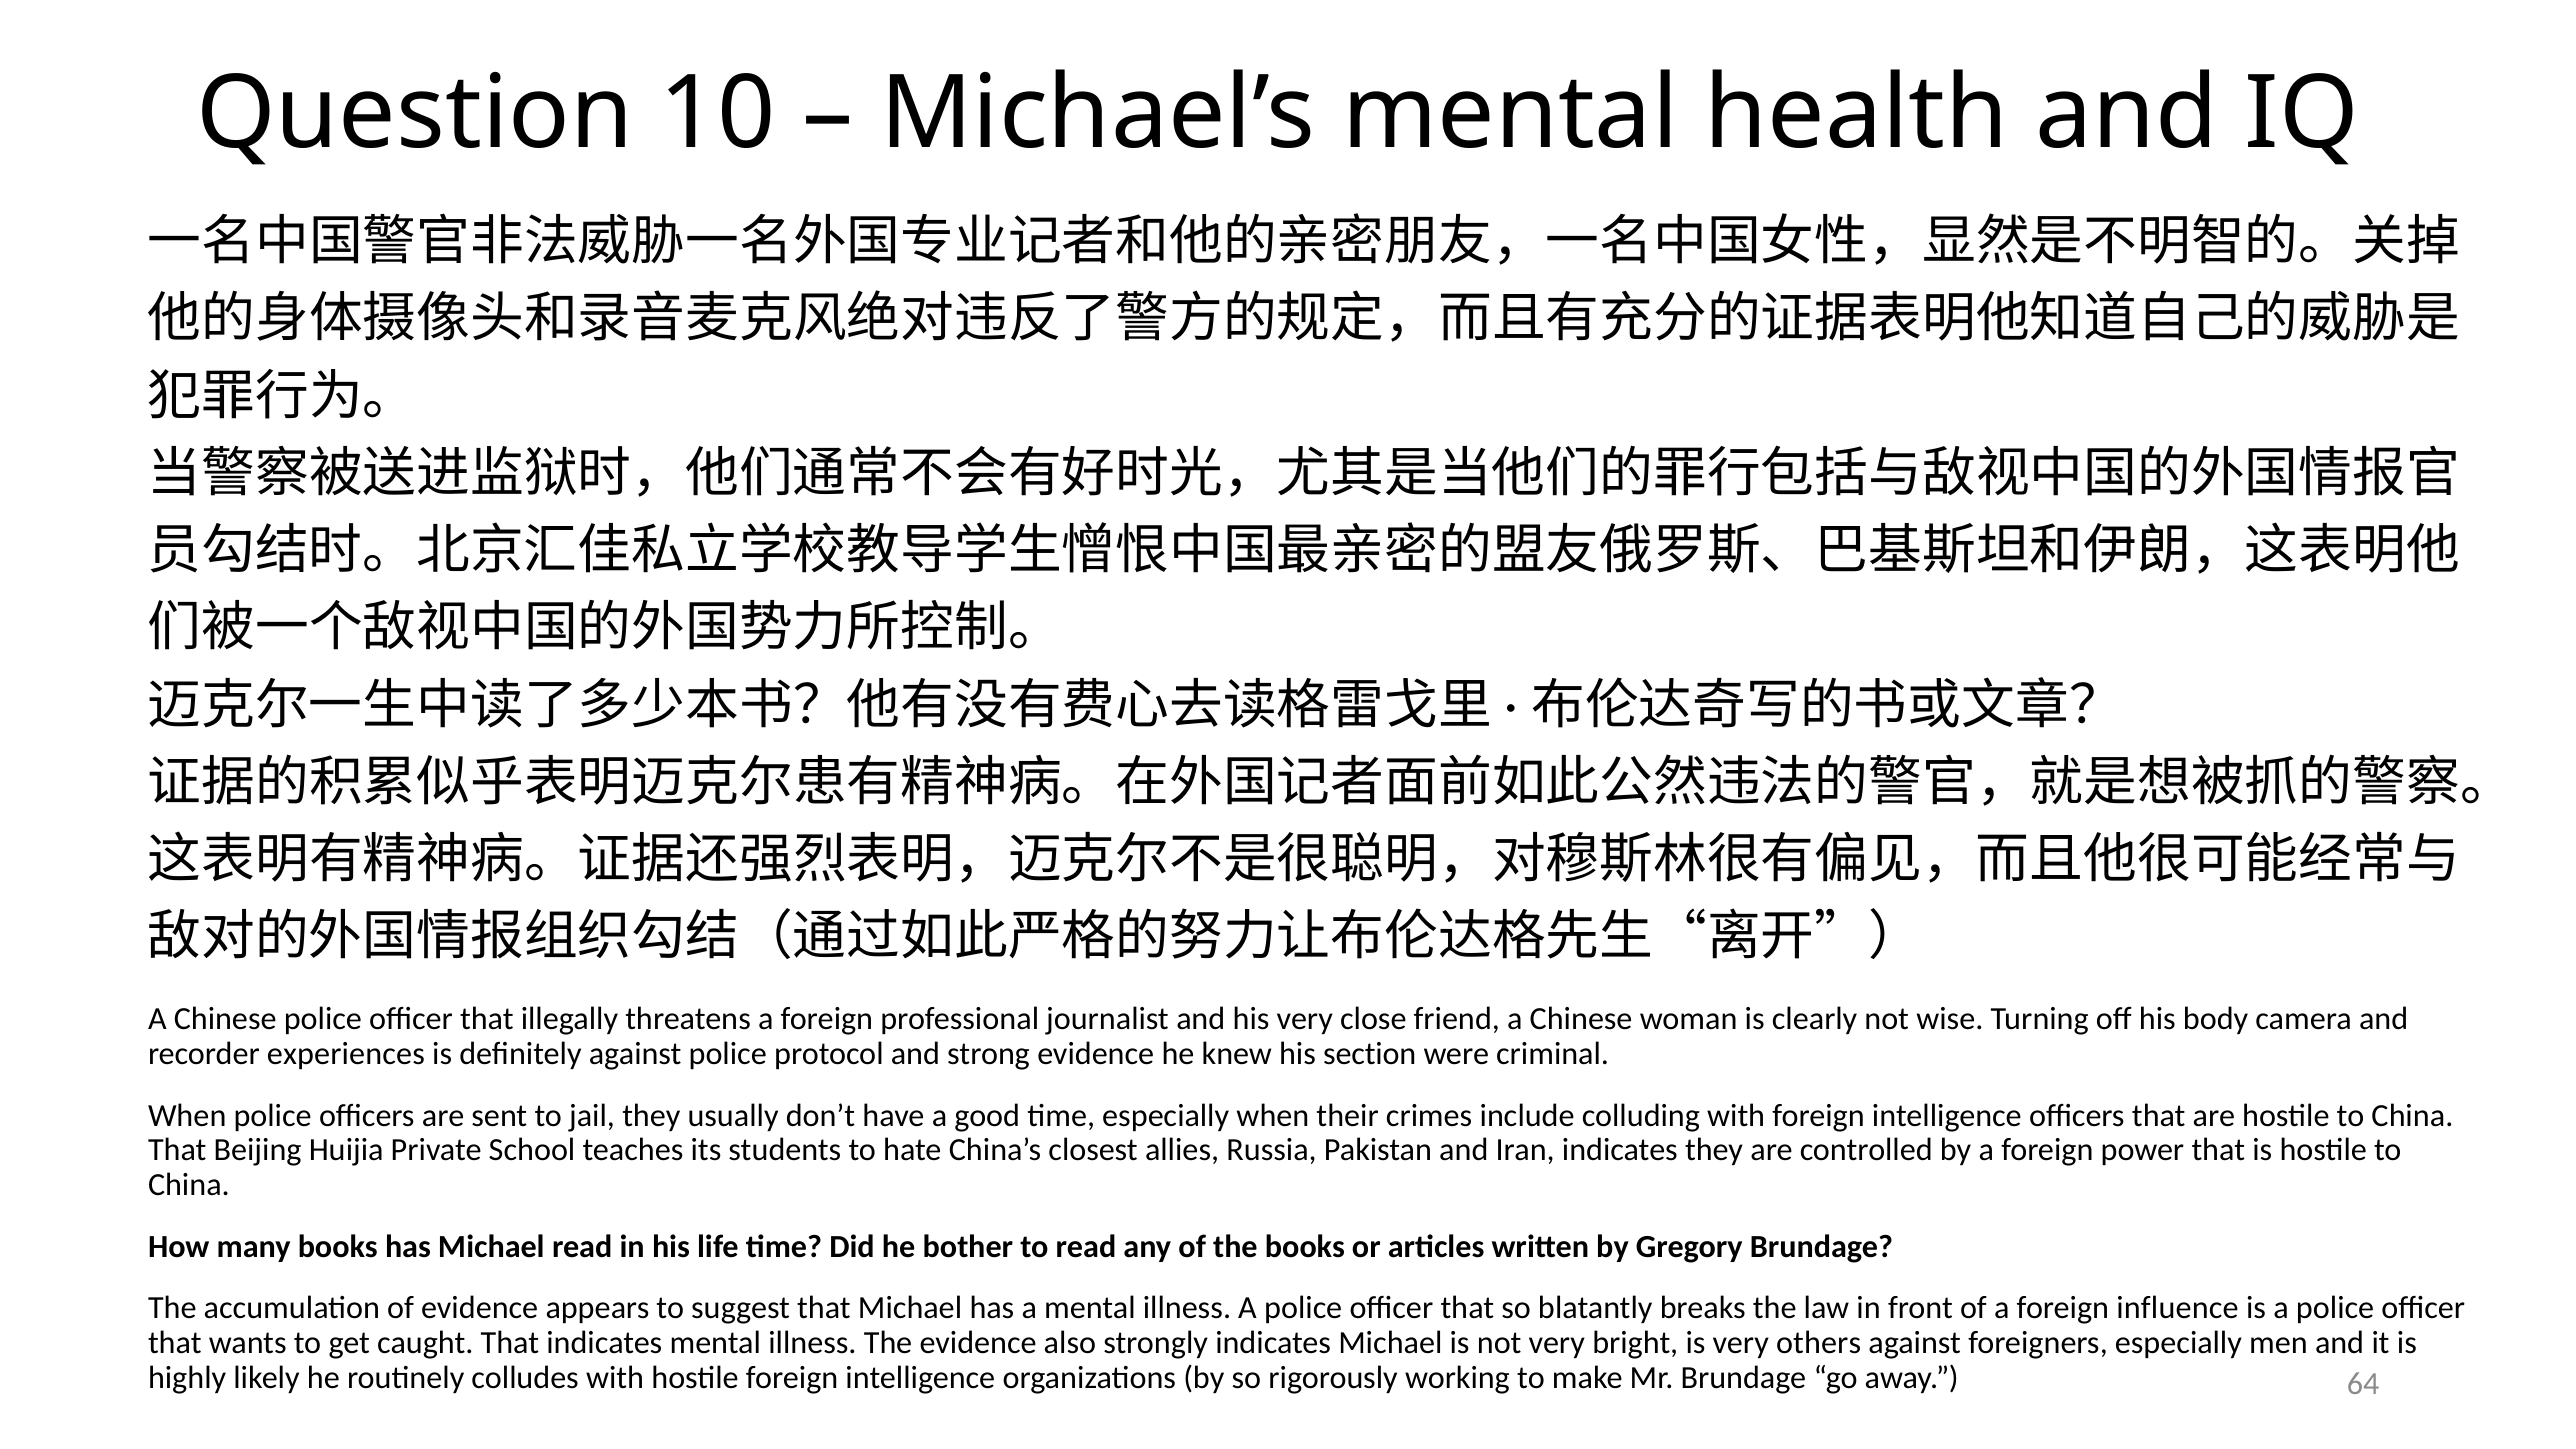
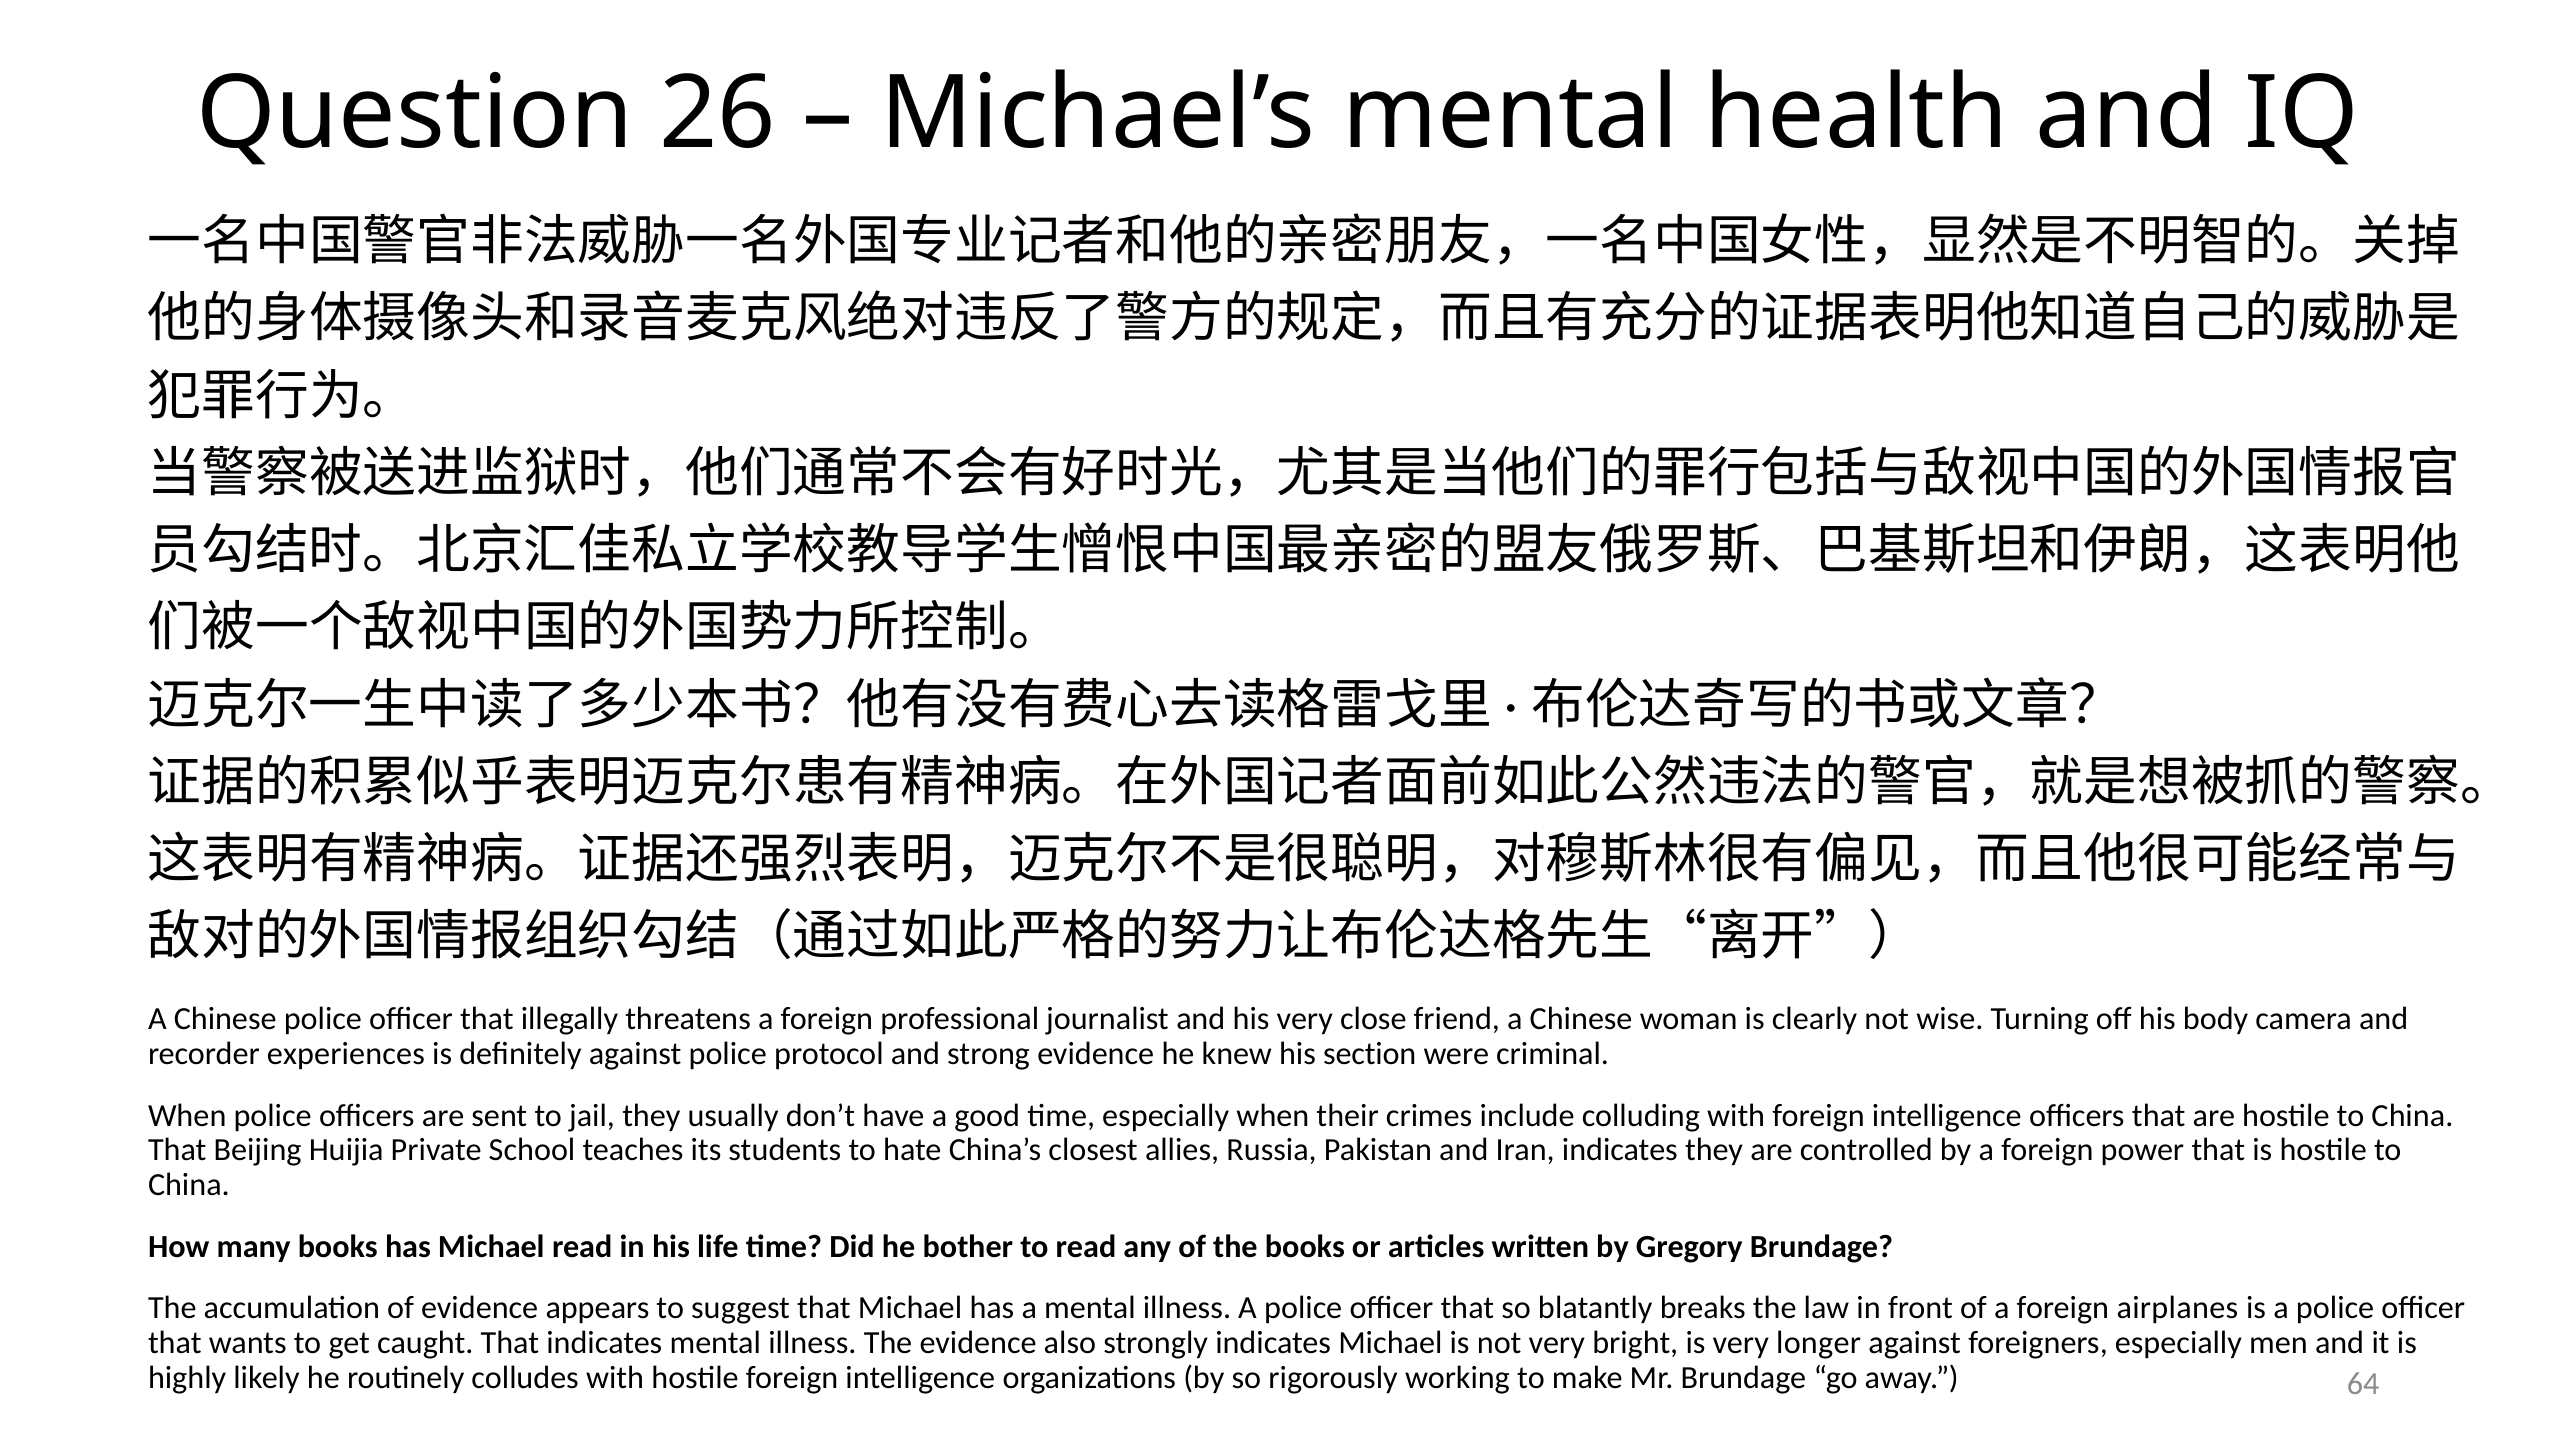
10: 10 -> 26 (718, 114)
influence: influence -> airplanes (2177, 1308)
others: others -> longer (1819, 1343)
